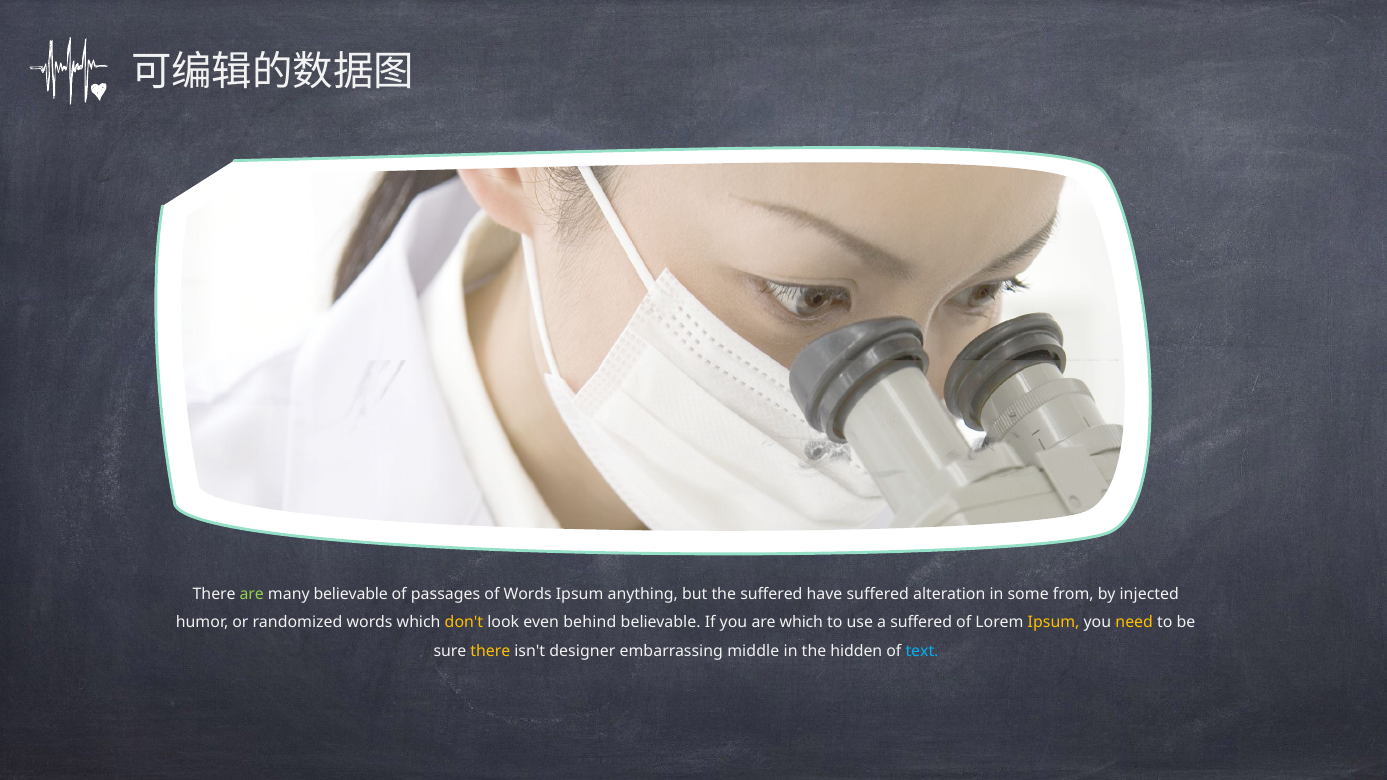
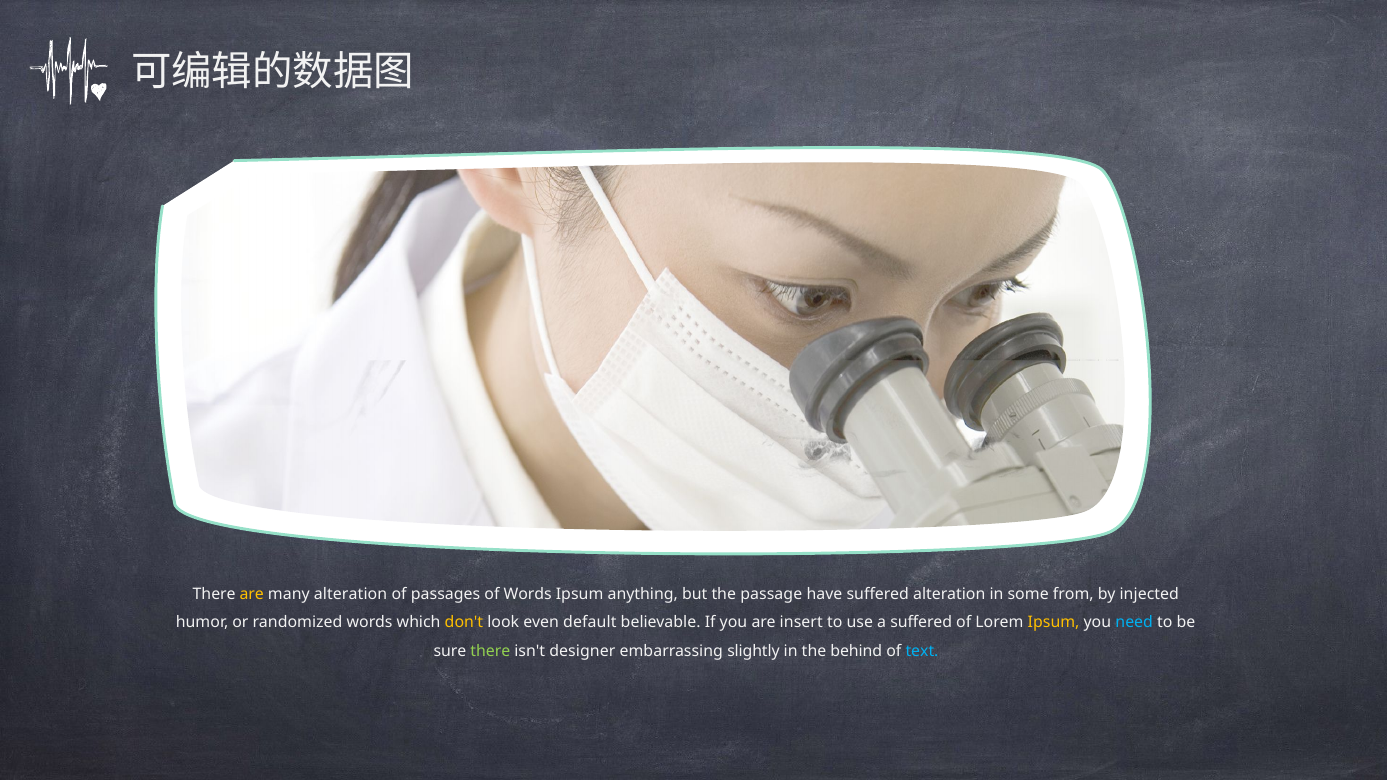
are colour: light green -> yellow (252, 594)
many believable: believable -> alteration (351, 594)
the suffered: suffered -> passage (771, 594)
behind: behind -> default (590, 623)
are which: which -> insert (801, 623)
need colour: yellow -> light blue (1134, 623)
there colour: yellow -> light green (490, 651)
middle: middle -> slightly (753, 651)
hidden: hidden -> behind (856, 651)
